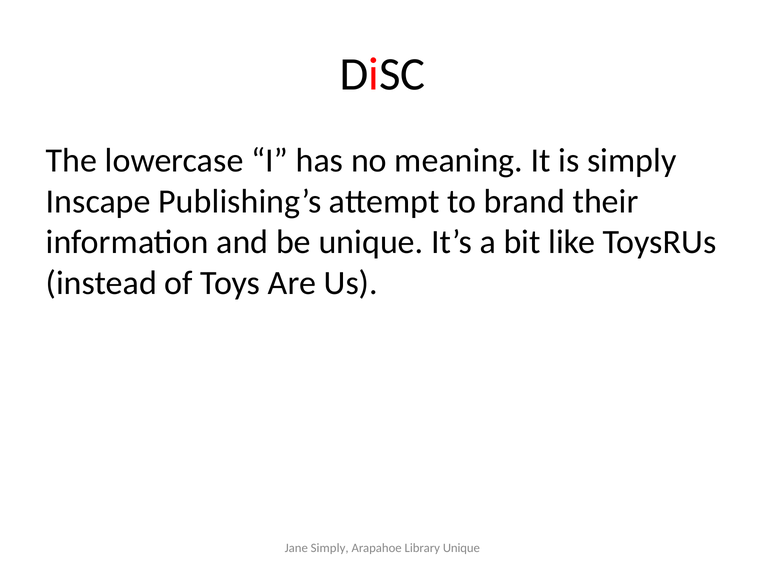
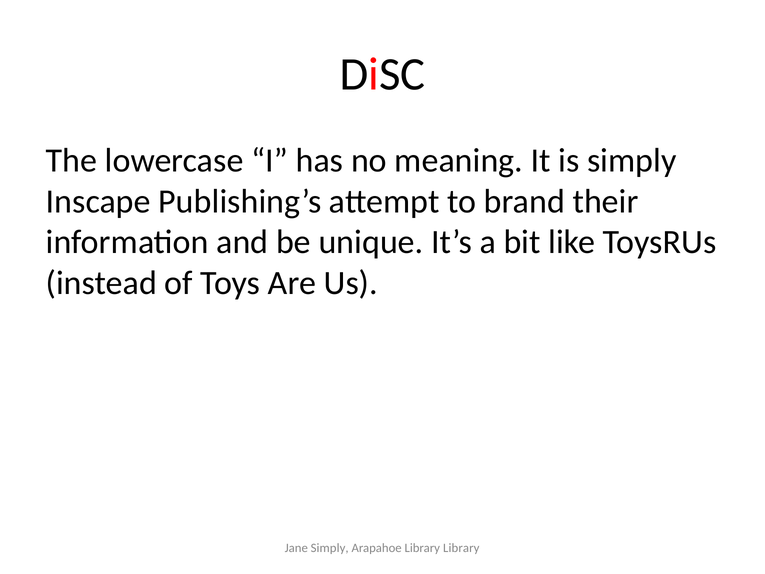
Library Unique: Unique -> Library (461, 548)
